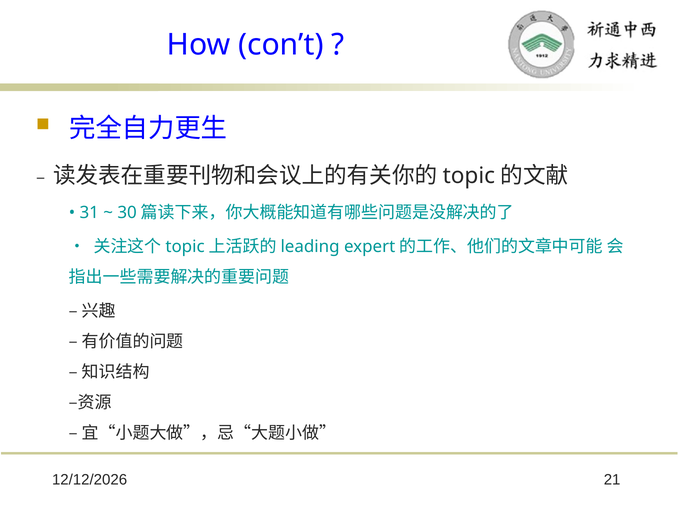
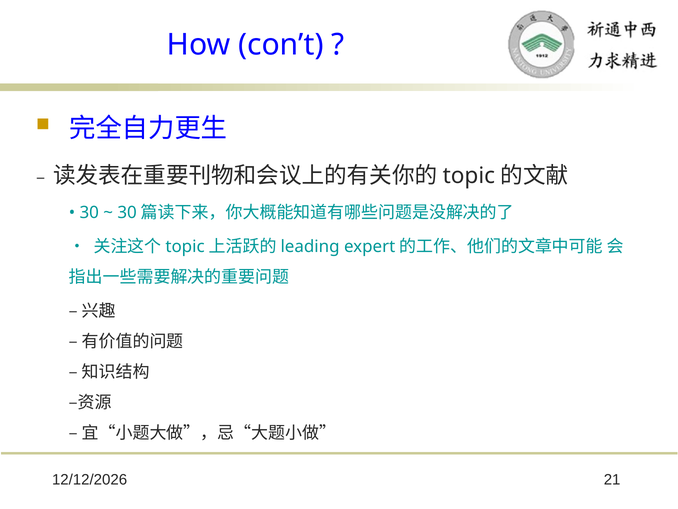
31: 31 -> 30 (89, 212)
